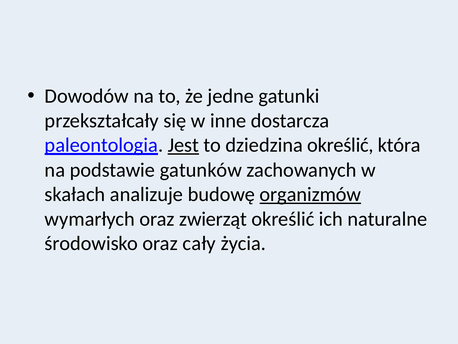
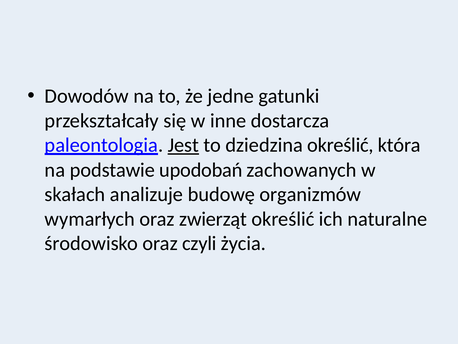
gatunków: gatunków -> upodobań (201, 170)
organizmów underline: present -> none (310, 194)
cały: cały -> czyli (199, 243)
